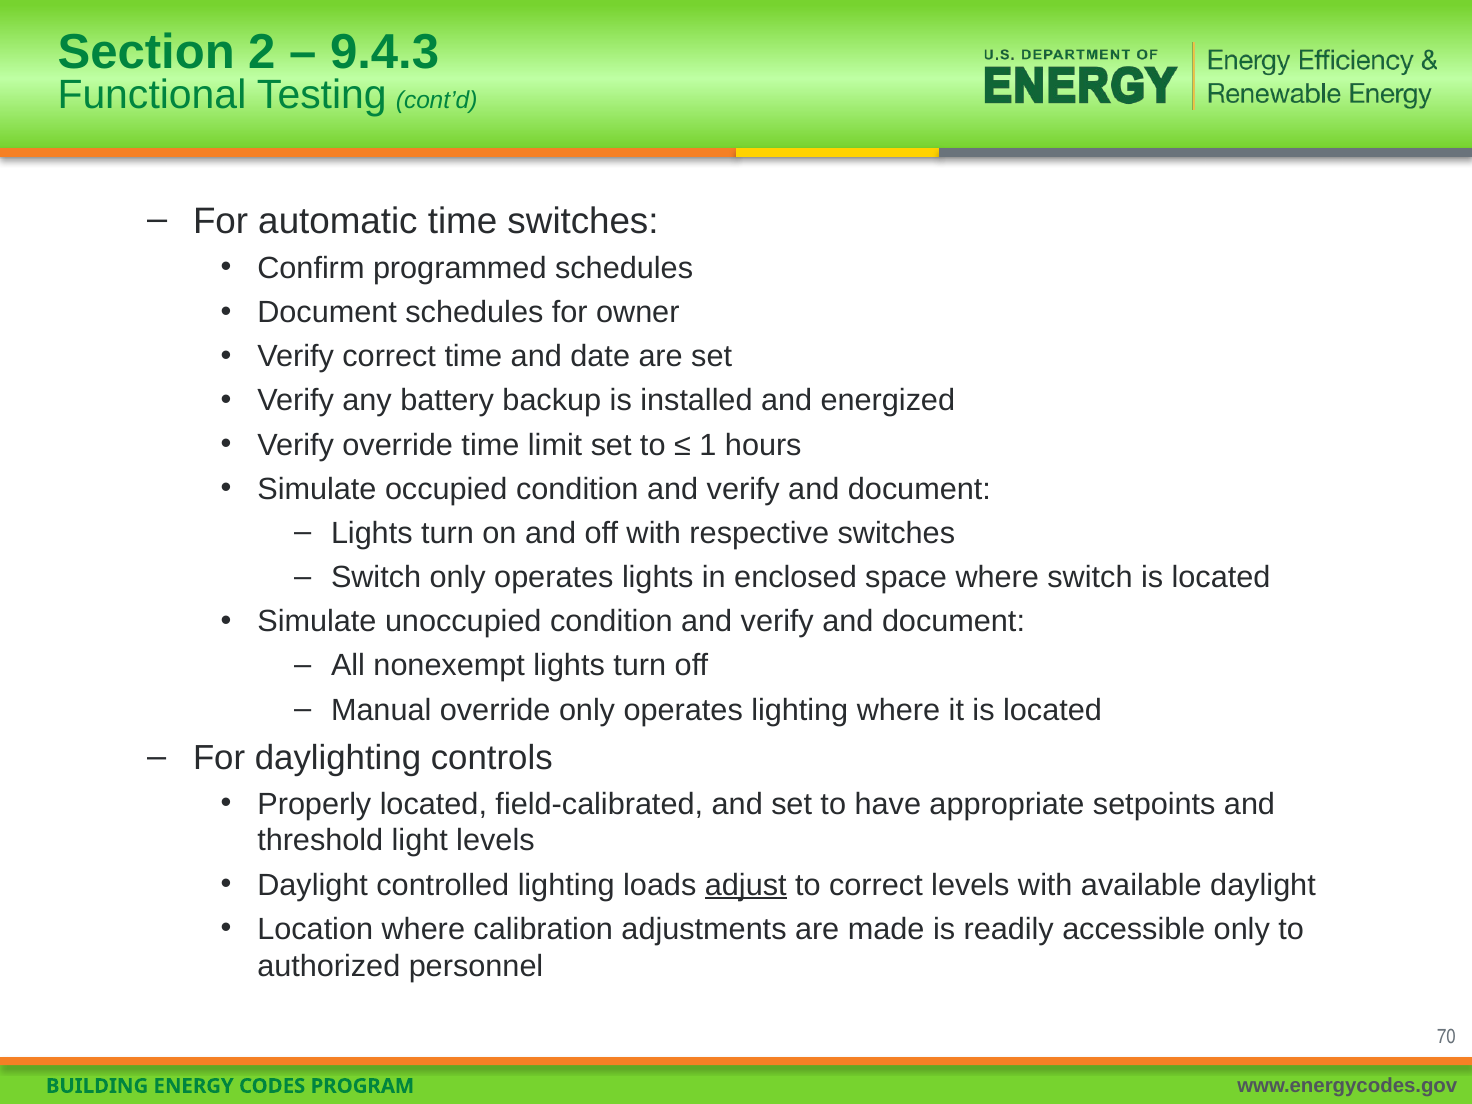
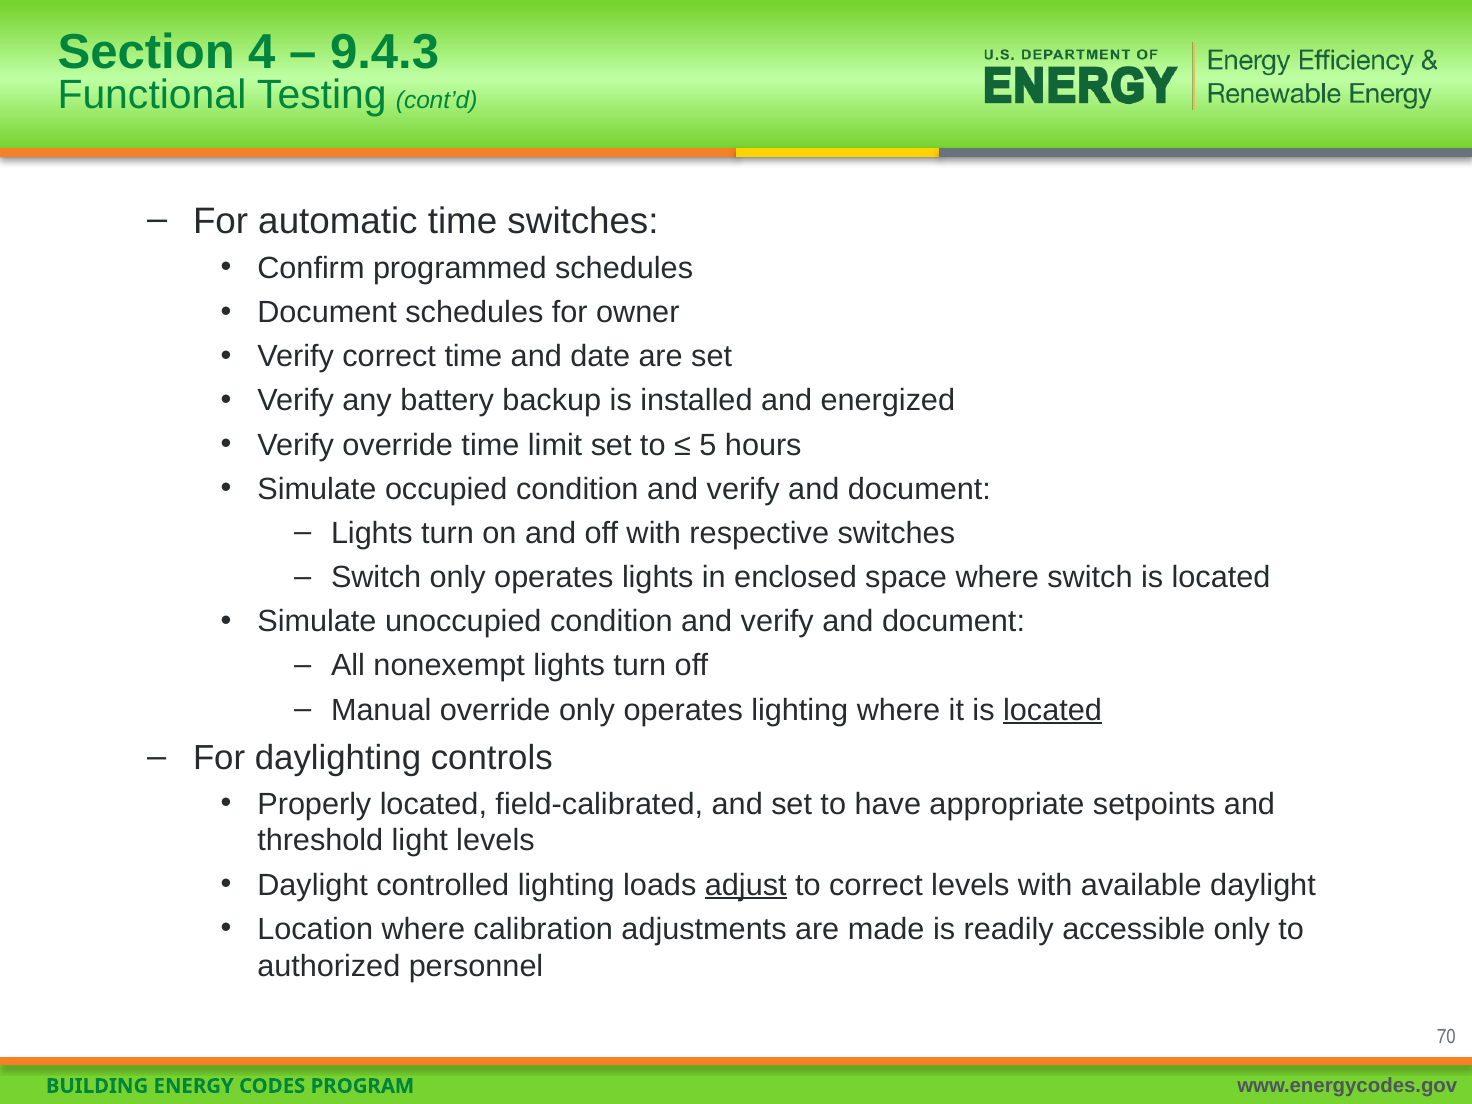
2: 2 -> 4 (262, 52)
1: 1 -> 5 (708, 445)
located underline: none -> present (1052, 710)
